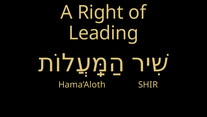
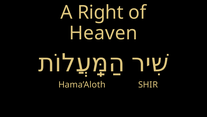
Leading: Leading -> Heaven (103, 33)
